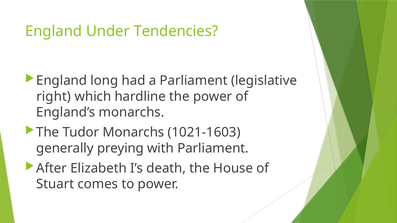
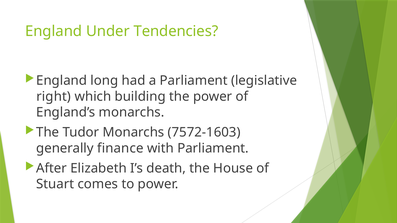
hardline: hardline -> building (140, 97)
1021-1603: 1021-1603 -> 7572-1603 (204, 133)
preying: preying -> finance (120, 148)
